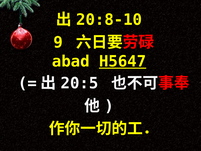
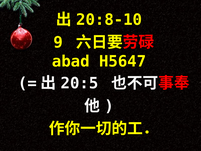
H5647 underline: present -> none (123, 61)
